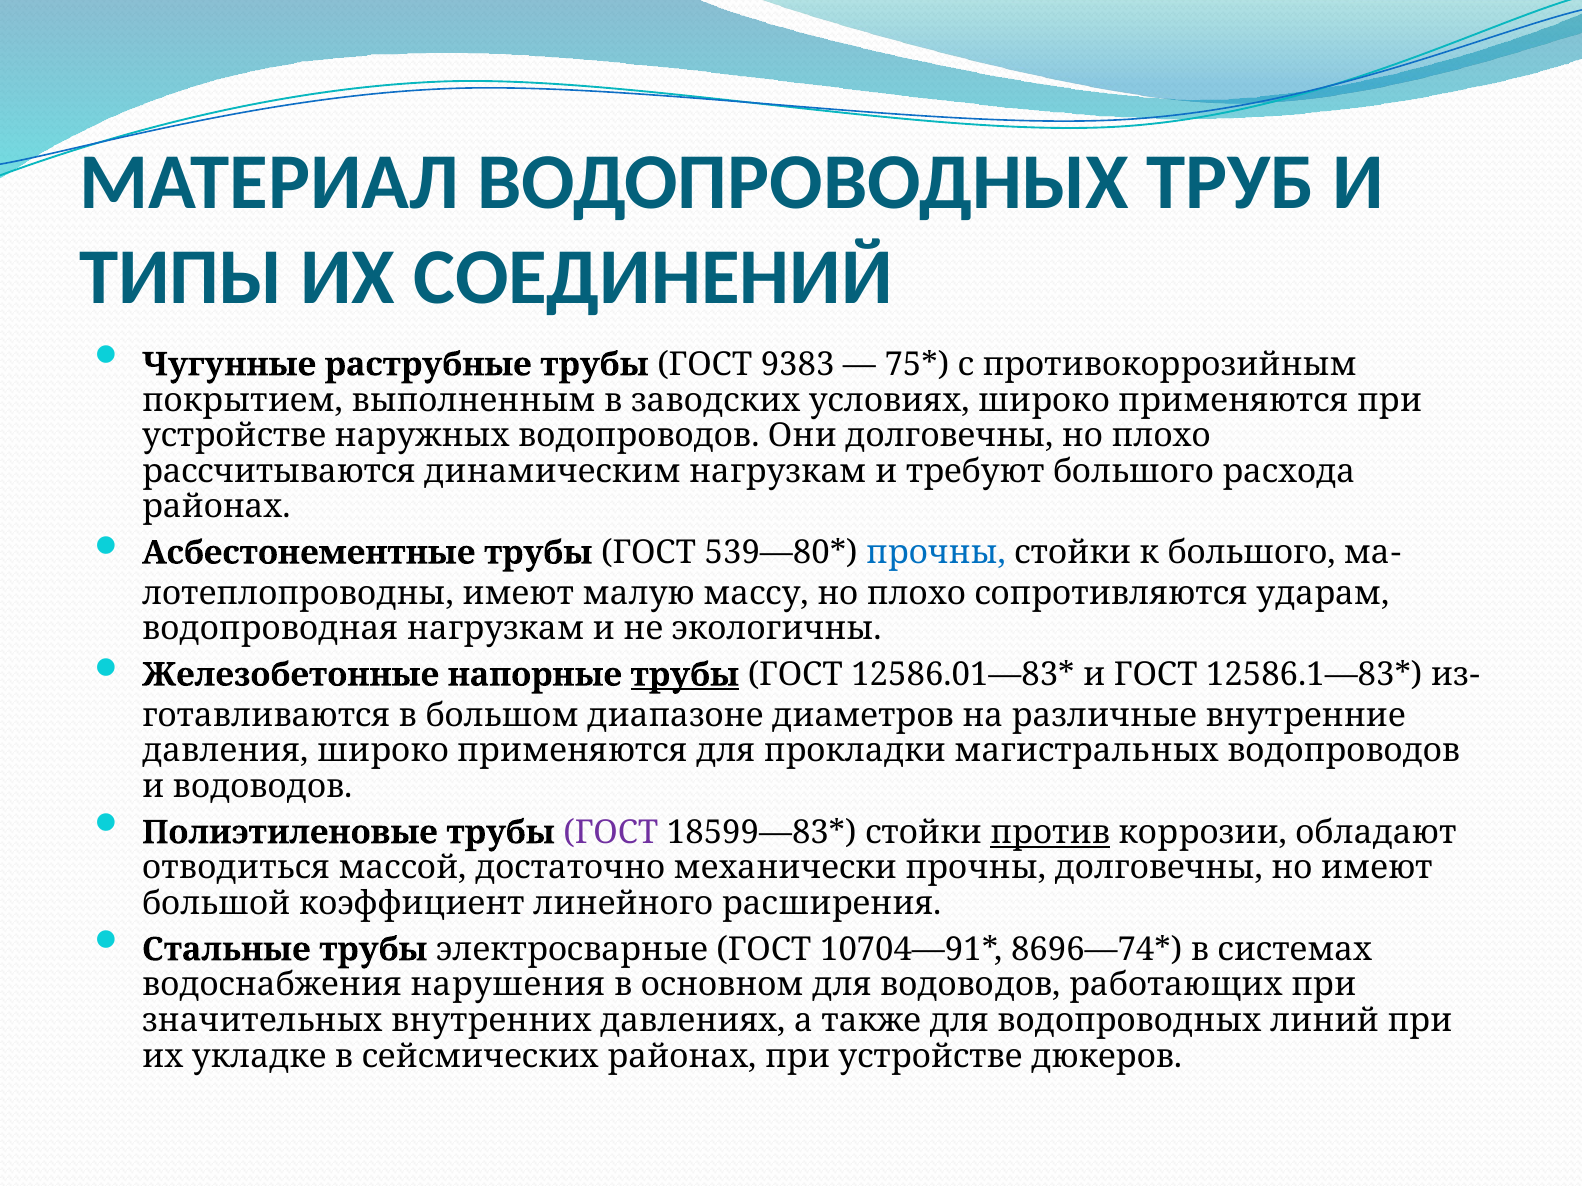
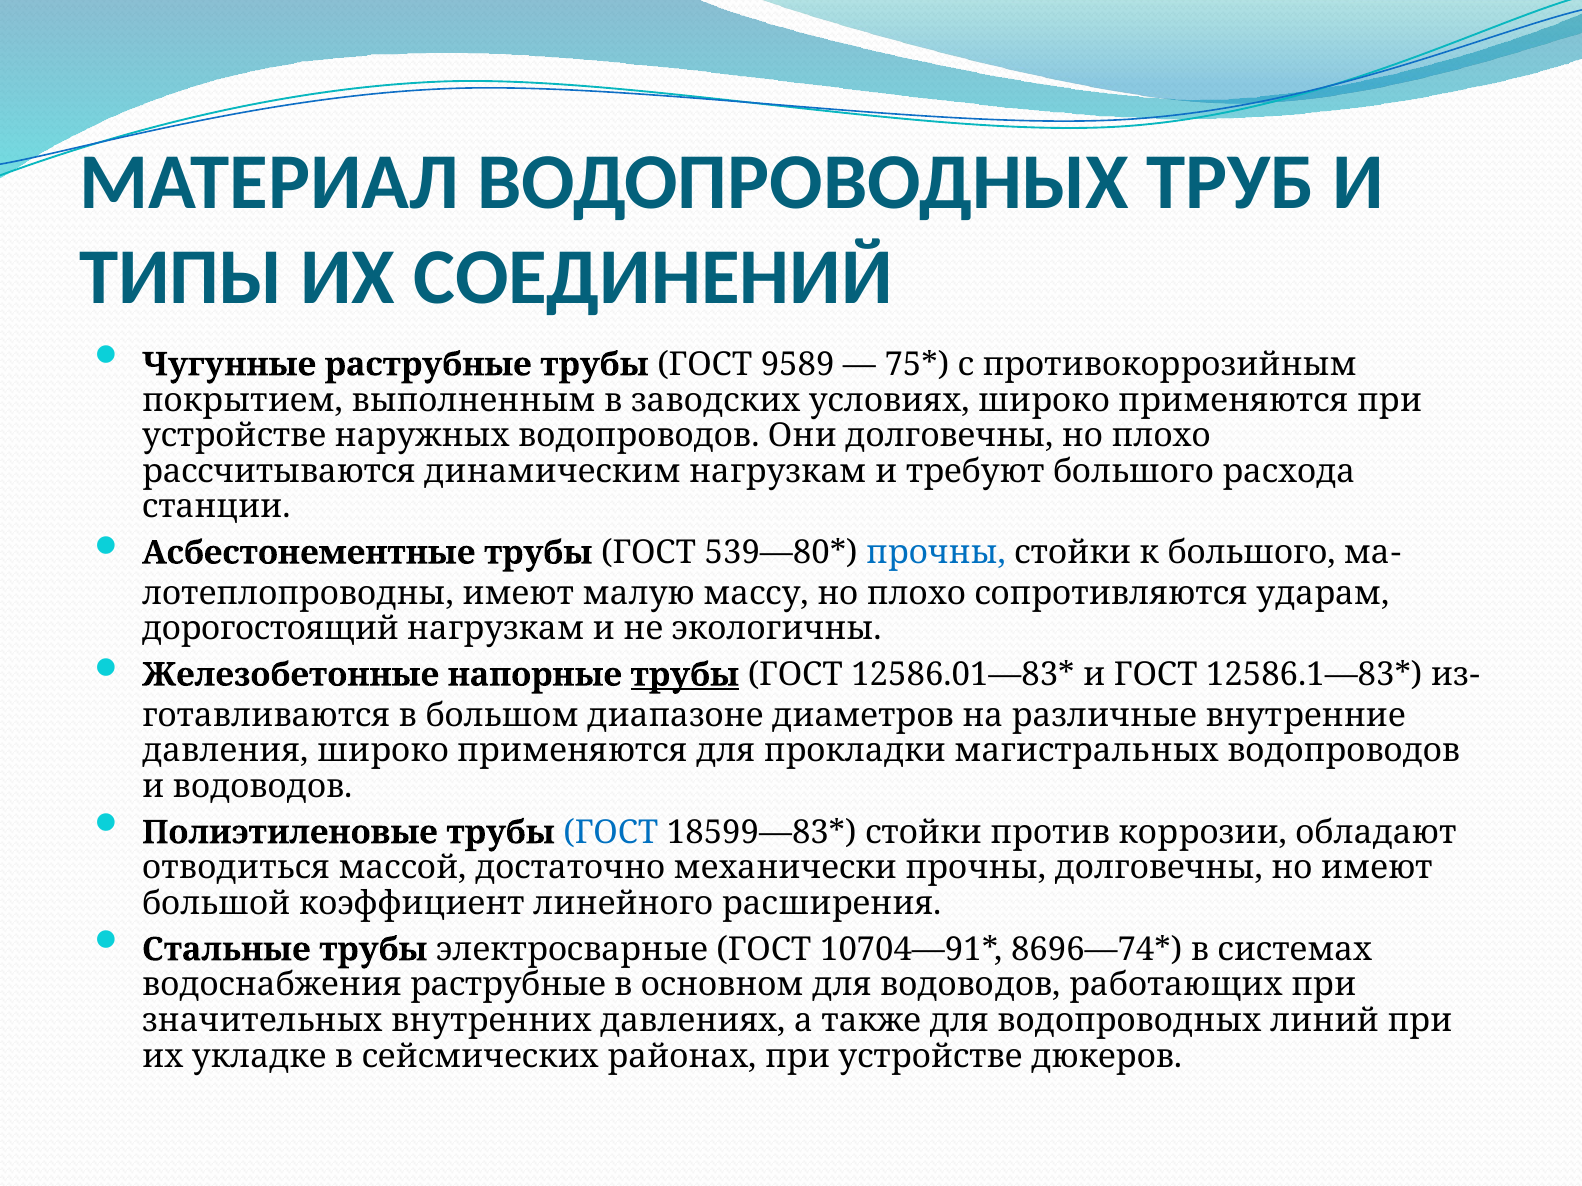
9383: 9383 -> 9589 (798, 365)
районах: районах -> станции (216, 507)
водопроводная: водопроводная -> дорогостоящий (270, 629)
ГОСТ colour: purple -> blue (611, 833)
против underline: present -> none (1050, 833)
водоснабжения нарушения: нарушения -> раструбные (508, 986)
